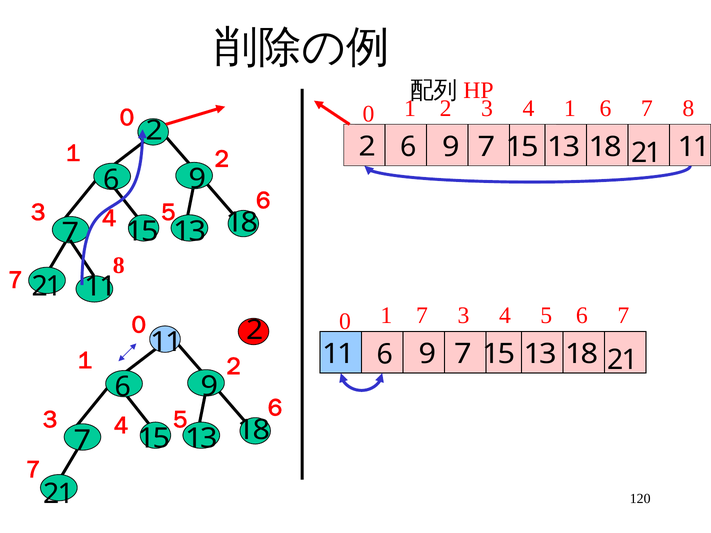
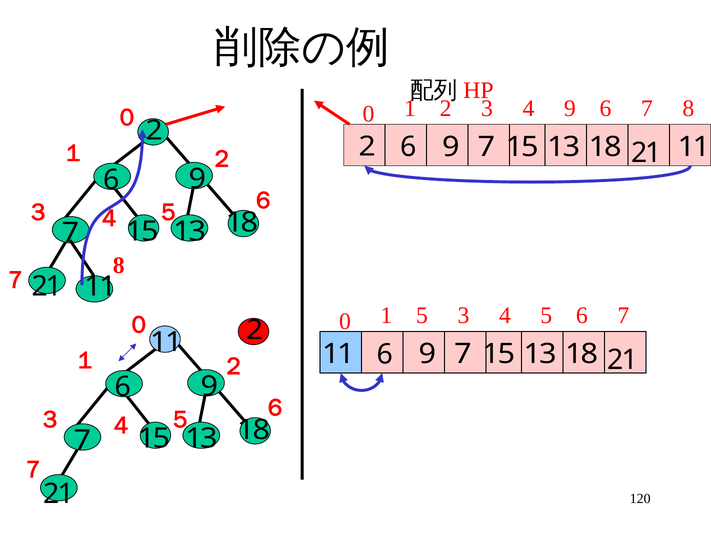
4 1: 1 -> 9 (570, 108)
1 7: 7 -> 5 (422, 316)
